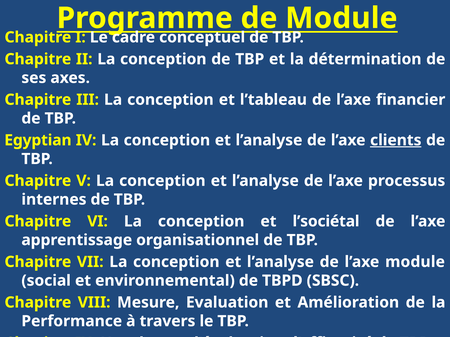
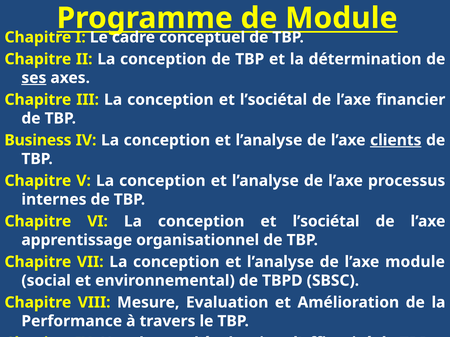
ses underline: none -> present (34, 78)
l’tableau: l’tableau -> l’sociétal (273, 100)
Egyptian: Egyptian -> Business (38, 140)
